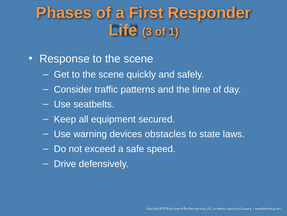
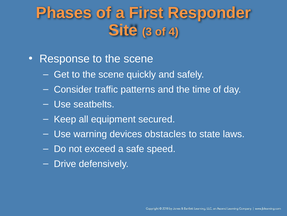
Life: Life -> Site (123, 30)
1: 1 -> 4 (174, 32)
